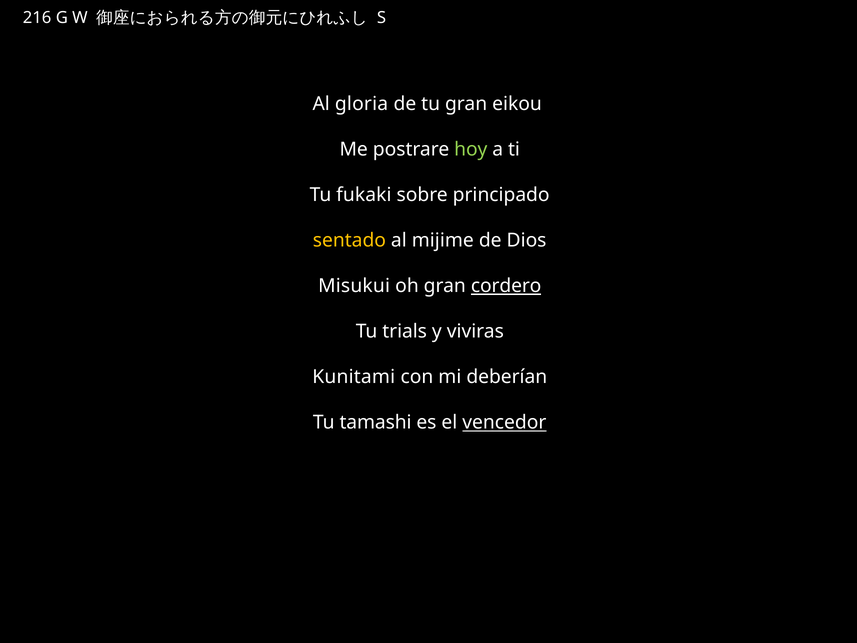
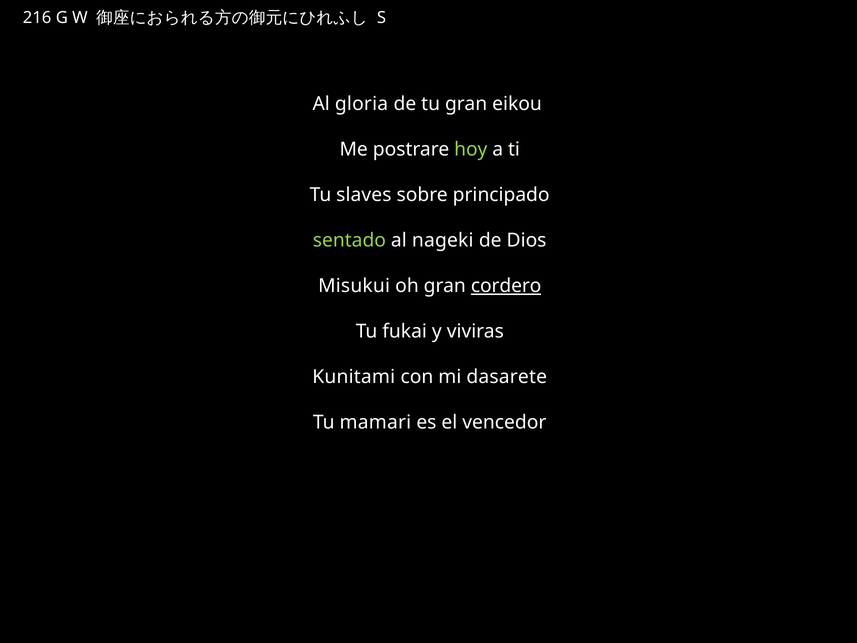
fukaki: fukaki -> slaves (364, 195)
sentado colour: yellow -> light green (349, 240)
mijime: mijime -> nageki (443, 240)
trials: trials -> fukai (405, 331)
deberían: deberían -> dasarete (507, 377)
tamashi: tamashi -> mamari (375, 422)
vencedor underline: present -> none (504, 422)
